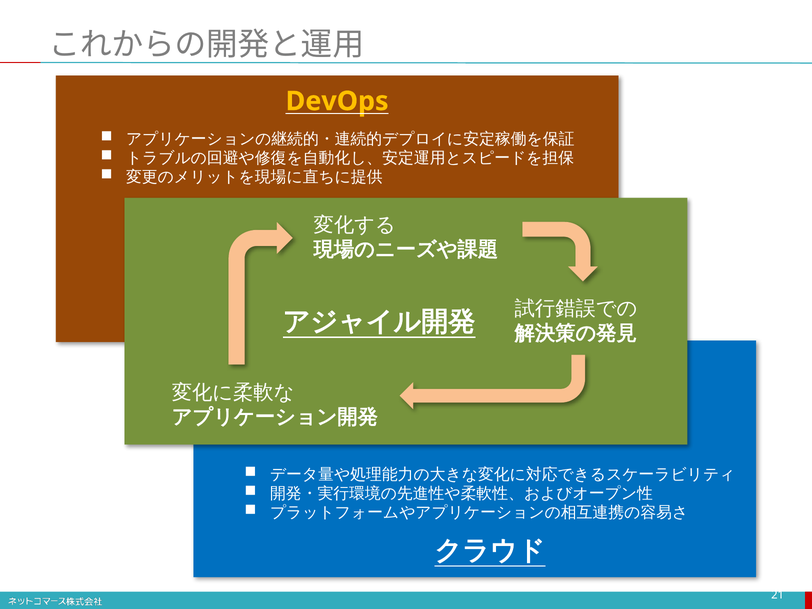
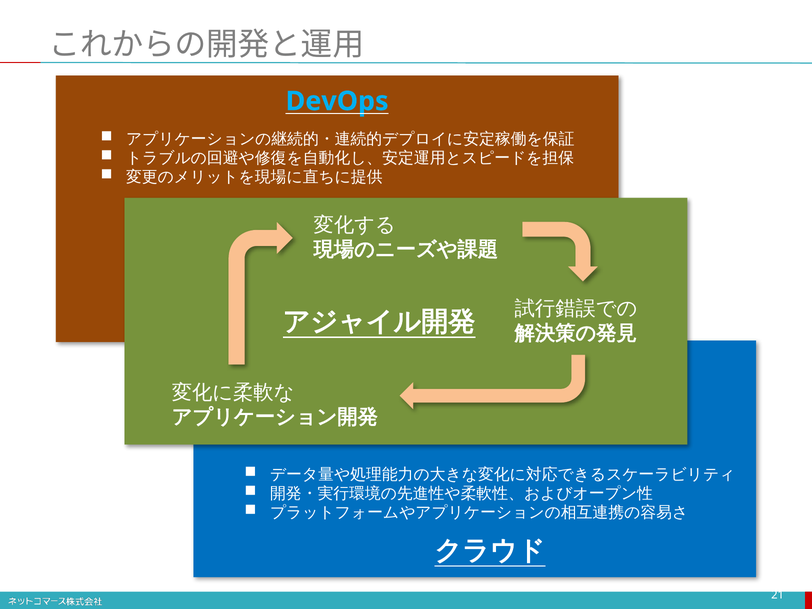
DevOps colour: yellow -> light blue (337, 101)
